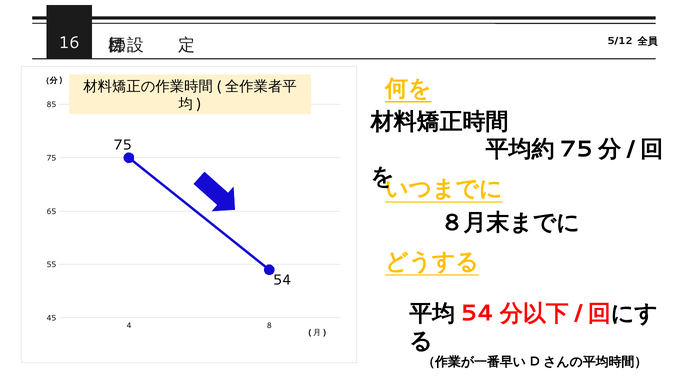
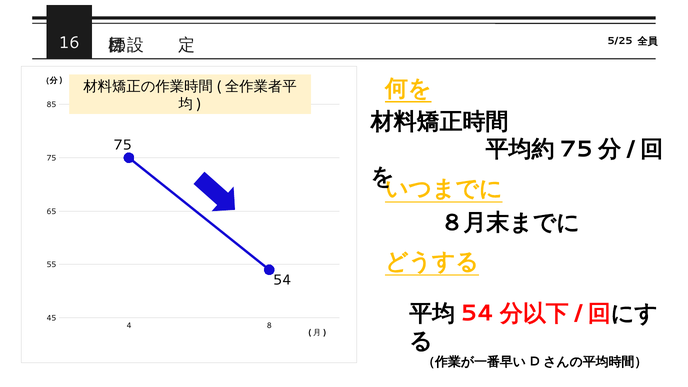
5/12: 5/12 -> 5/25 (620, 41)
